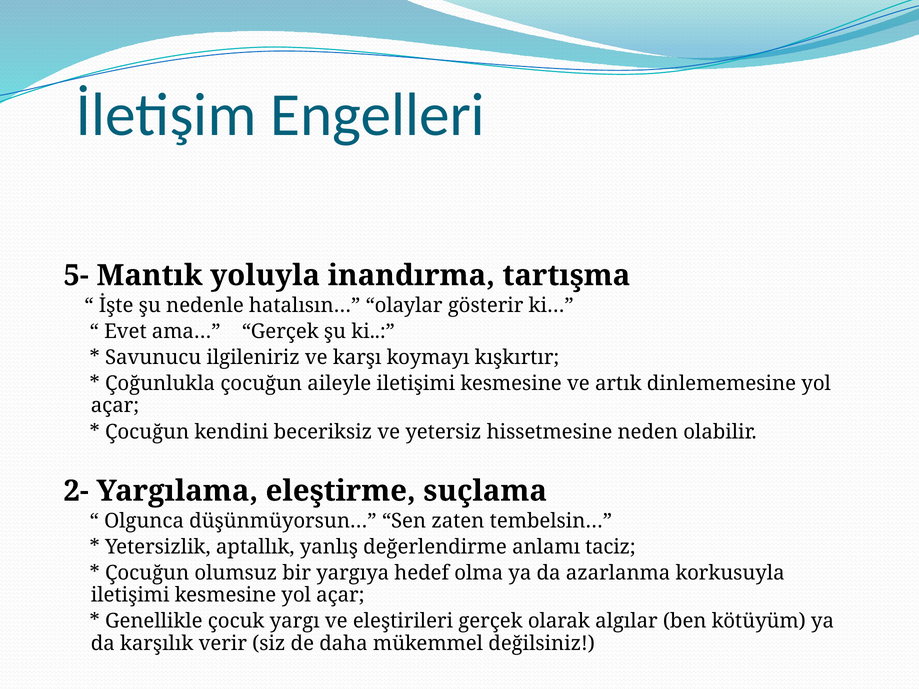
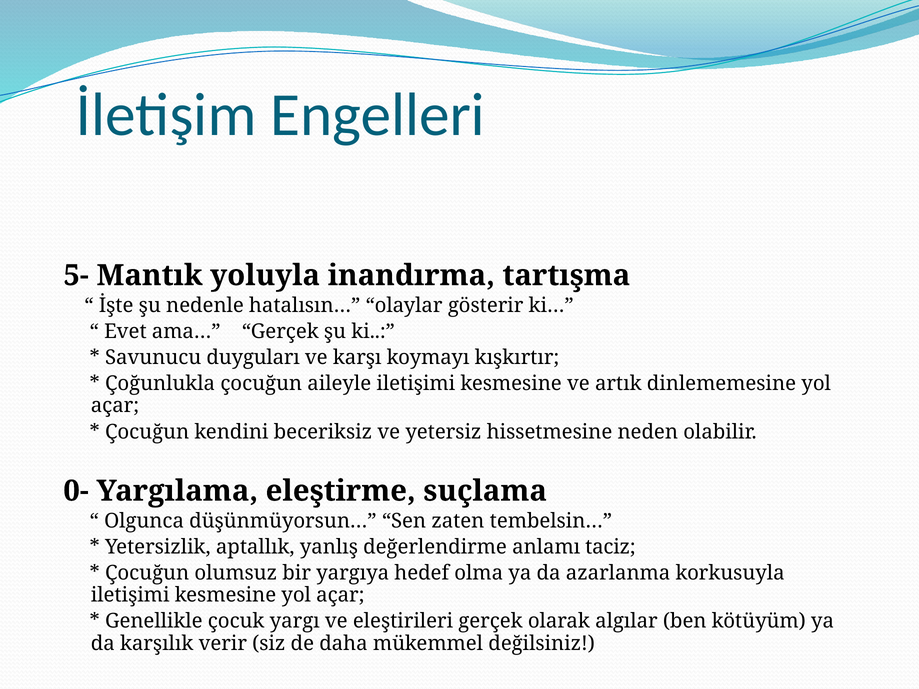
ilgileniriz: ilgileniriz -> duyguları (253, 358)
2-: 2- -> 0- (76, 491)
